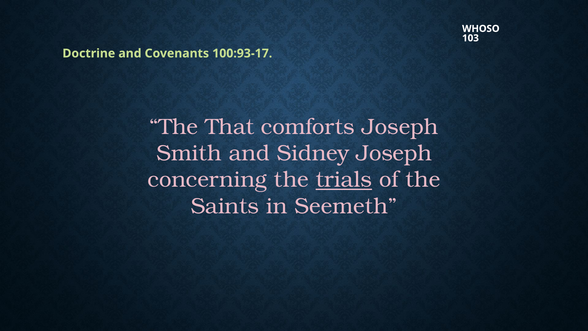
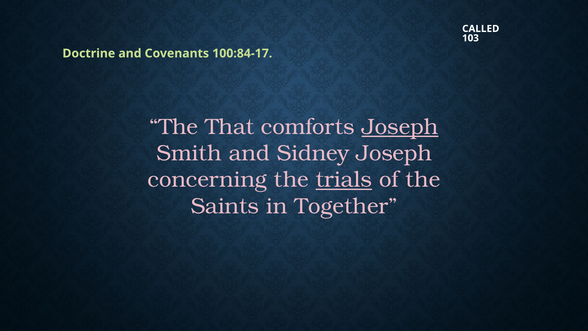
WHOSO: WHOSO -> CALLED (481, 29)
100:93-17: 100:93-17 -> 100:84-17 (242, 53)
Joseph underline: none -> present (400, 127)
Seemeth: Seemeth -> Together (346, 206)
